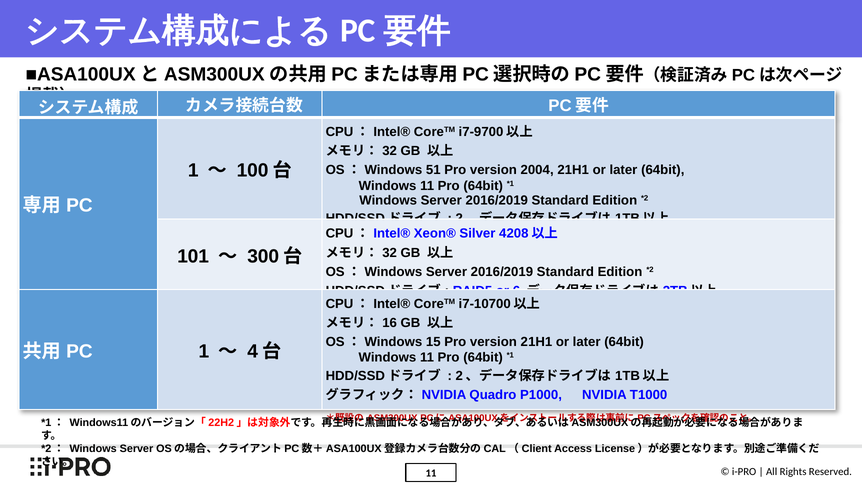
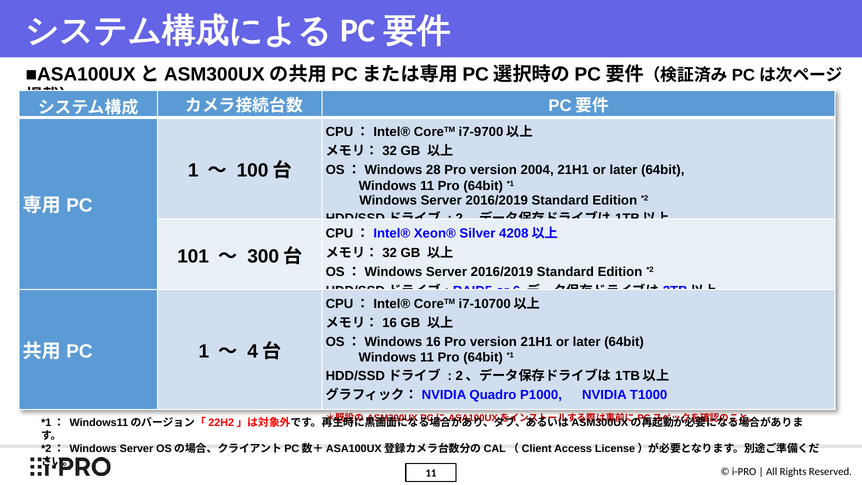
51: 51 -> 28 (433, 170)
Windows 15: 15 -> 16 (433, 342)
